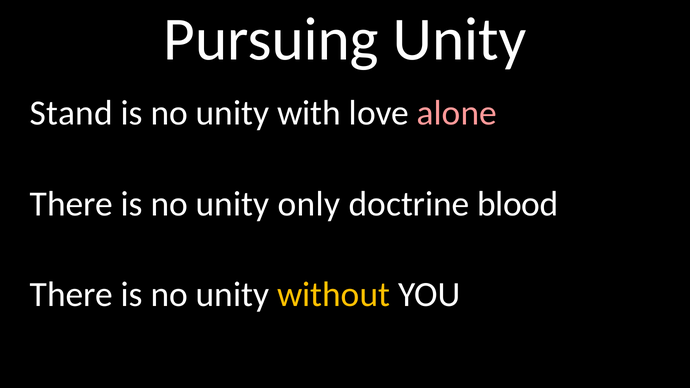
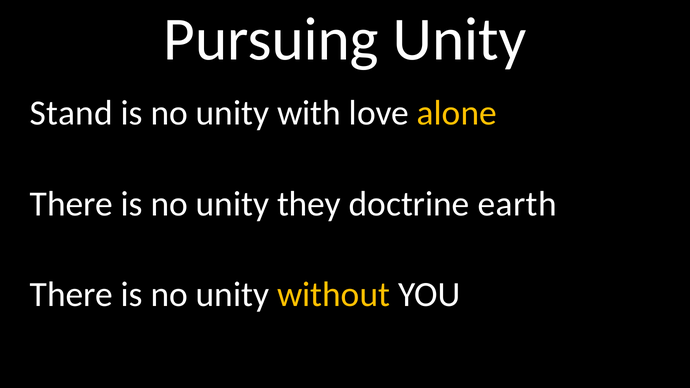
alone colour: pink -> yellow (457, 113)
only: only -> they (309, 204)
blood: blood -> earth (517, 204)
